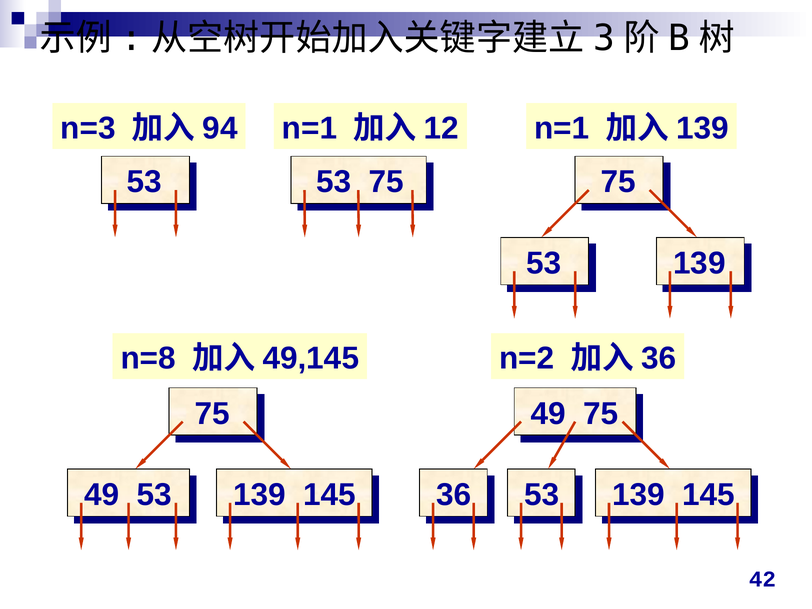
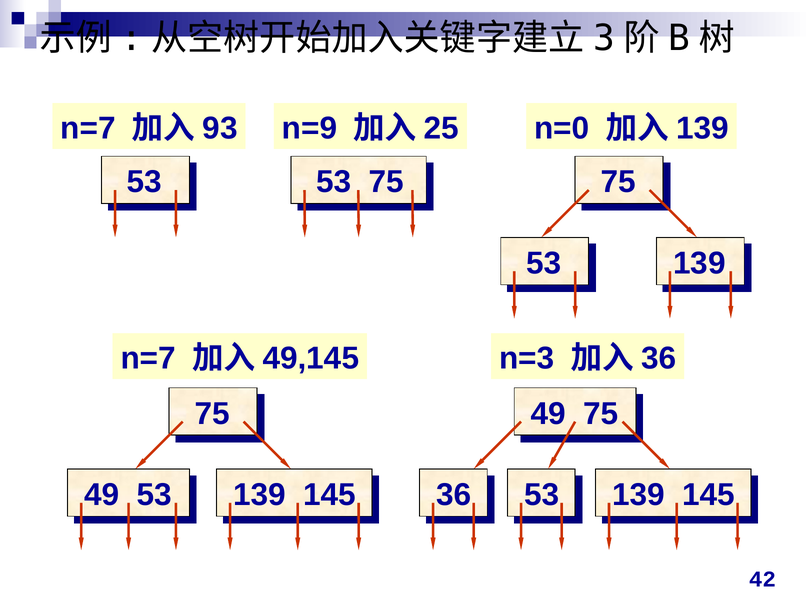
n=3: n=3 -> n=7 (88, 128)
94: 94 -> 93 (220, 128)
n=1: n=1 -> n=9 (309, 128)
12: 12 -> 25 (442, 128)
n=1: n=1 -> n=0 (562, 128)
n=8: n=8 -> n=7 (148, 358)
n=2: n=2 -> n=3 (527, 358)
